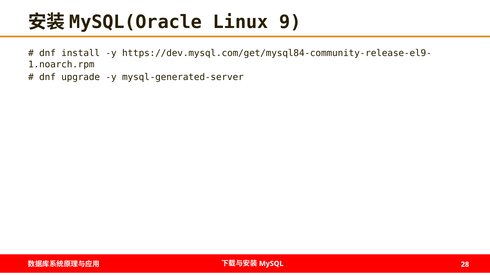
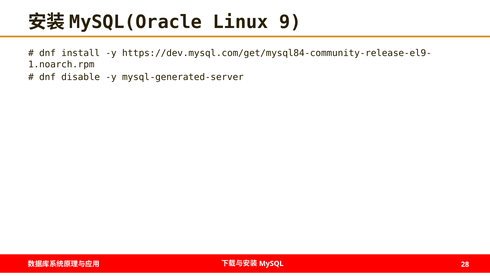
upgrade: upgrade -> disable (81, 77)
